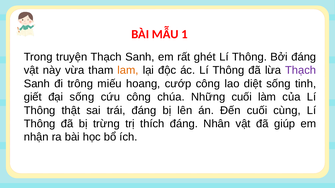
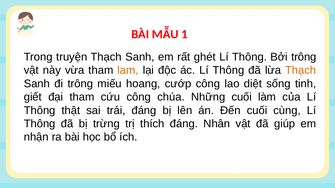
Bởi đáng: đáng -> trông (304, 57)
Thạch colour: purple -> orange (301, 70)
đại sống: sống -> tham (82, 97)
